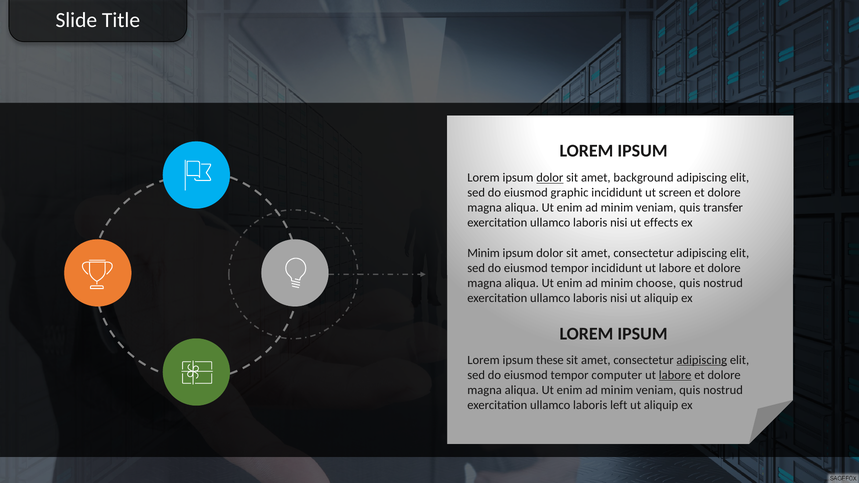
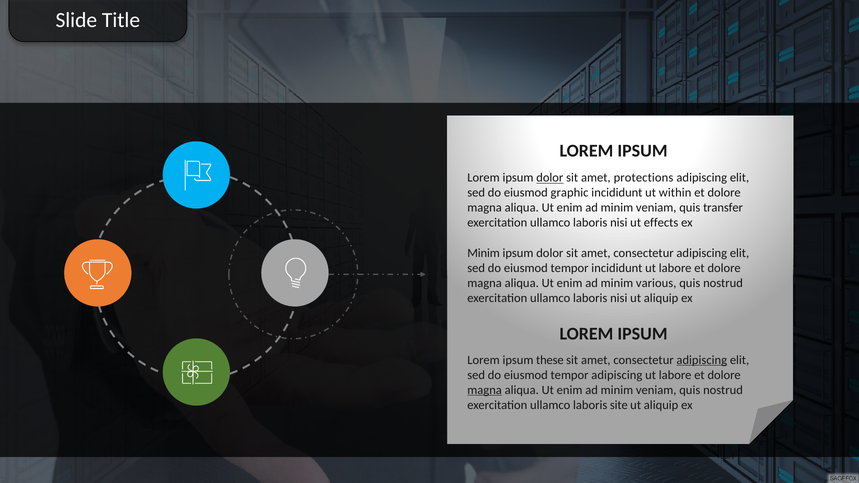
background: background -> protections (643, 178)
screen: screen -> within (675, 193)
choose: choose -> various (656, 283)
tempor computer: computer -> adipiscing (617, 375)
labore underline: present -> none (675, 375)
magna underline: none -> present (485, 390)
left: left -> site (619, 405)
